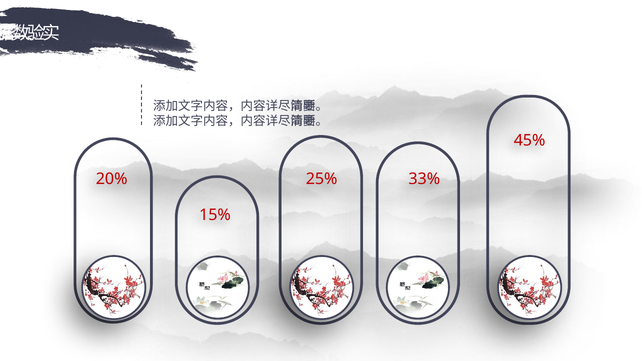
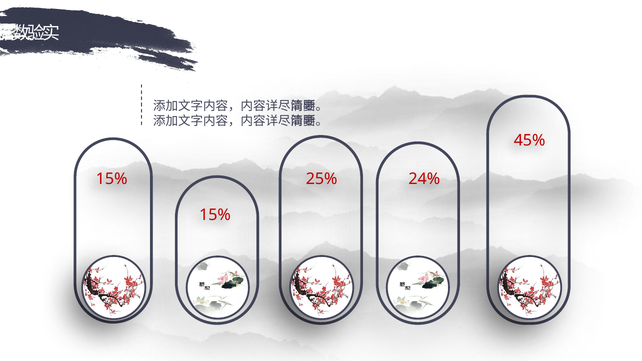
20%: 20% -> 15% (112, 179)
33%: 33% -> 24% (424, 179)
